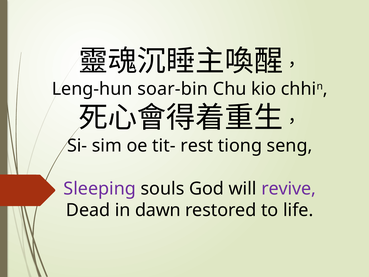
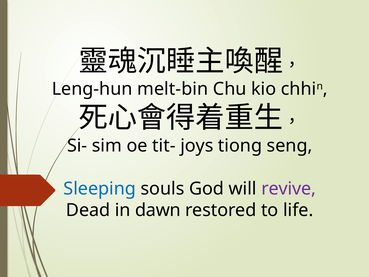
soar-bin: soar-bin -> melt-bin (173, 89)
rest: rest -> joys (197, 145)
Sleeping colour: purple -> blue (100, 189)
